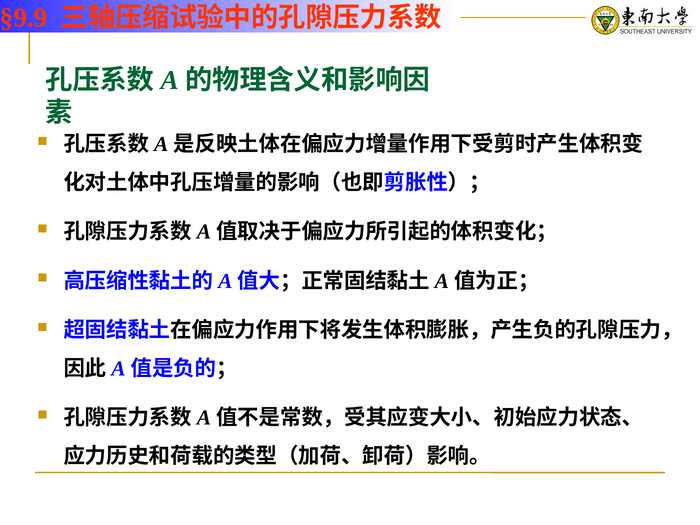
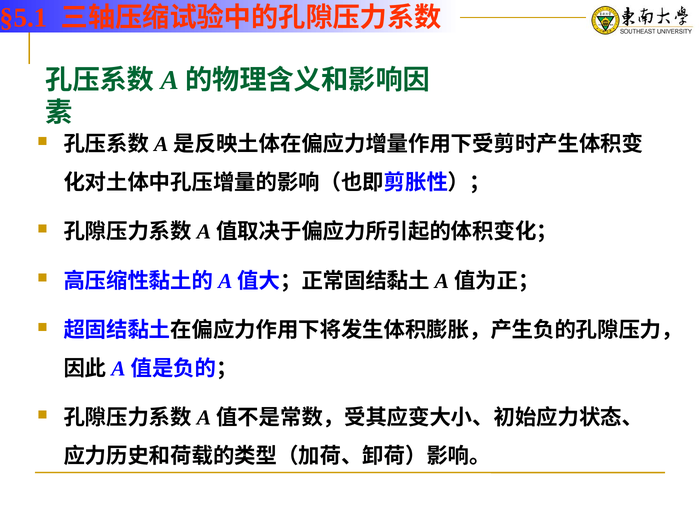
§9.9: §9.9 -> §5.1 (24, 18)
